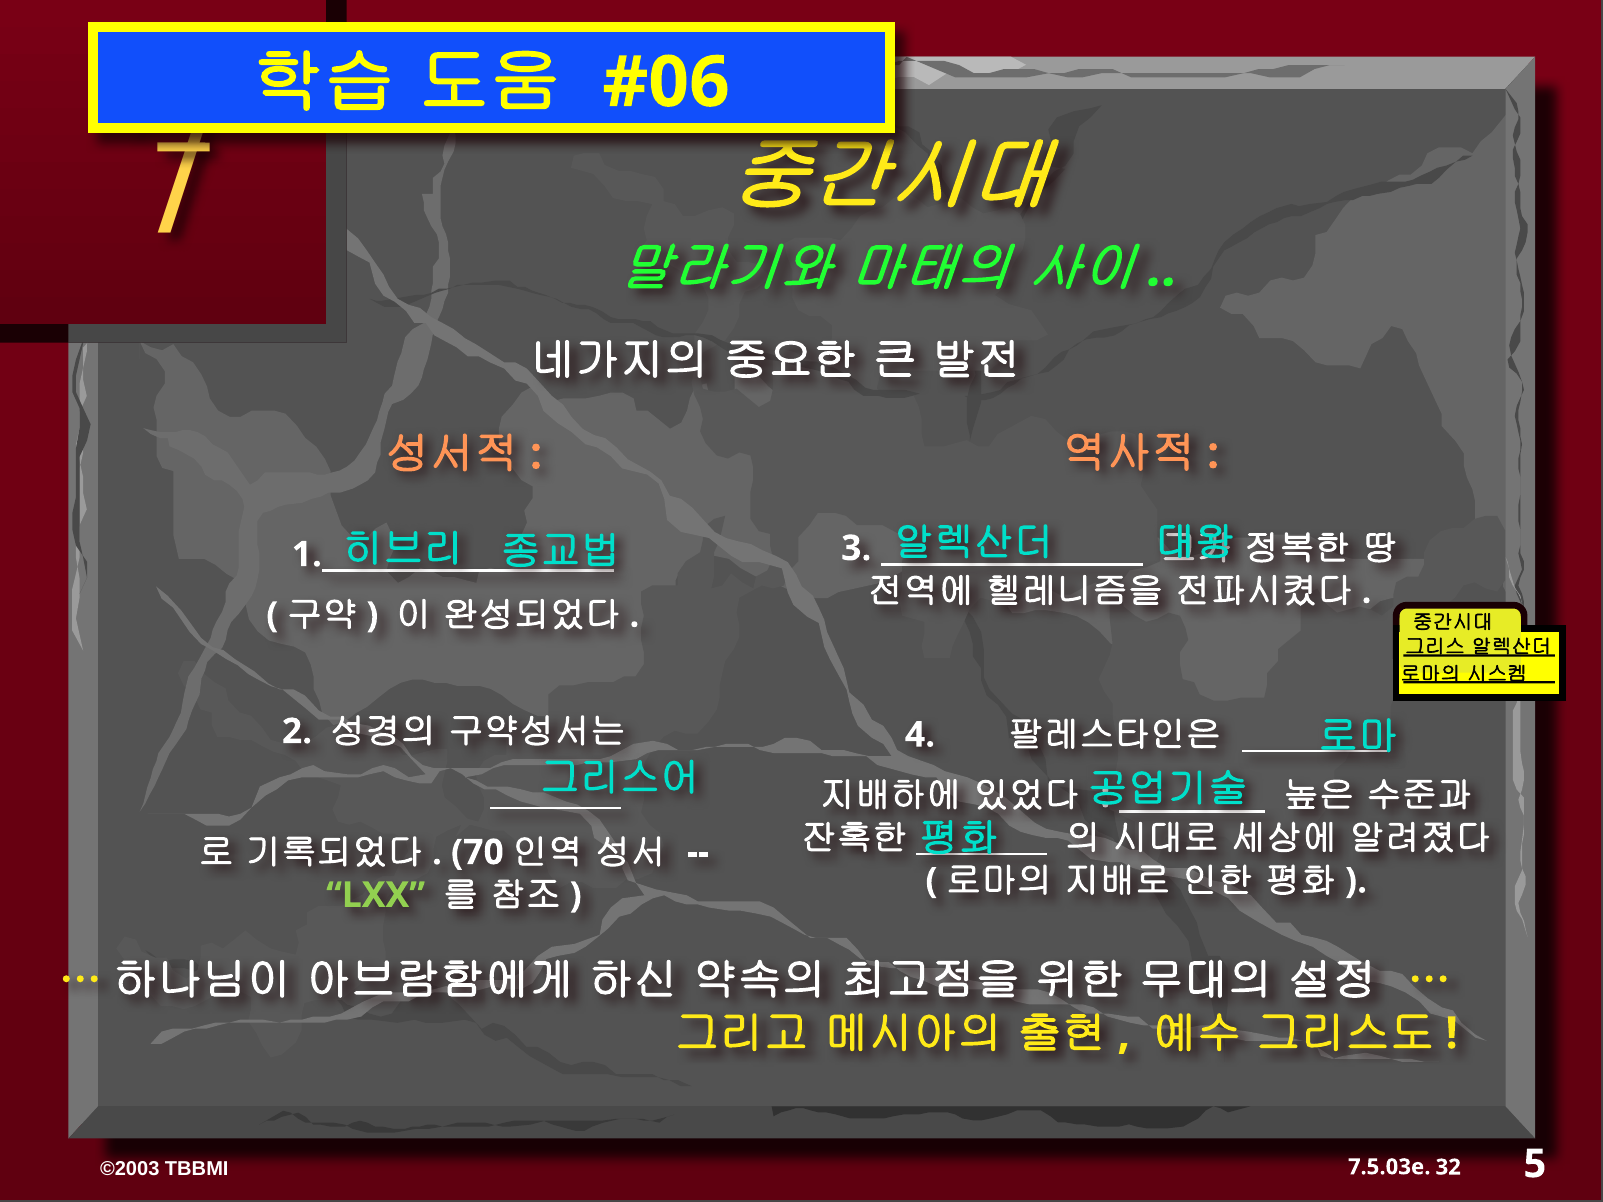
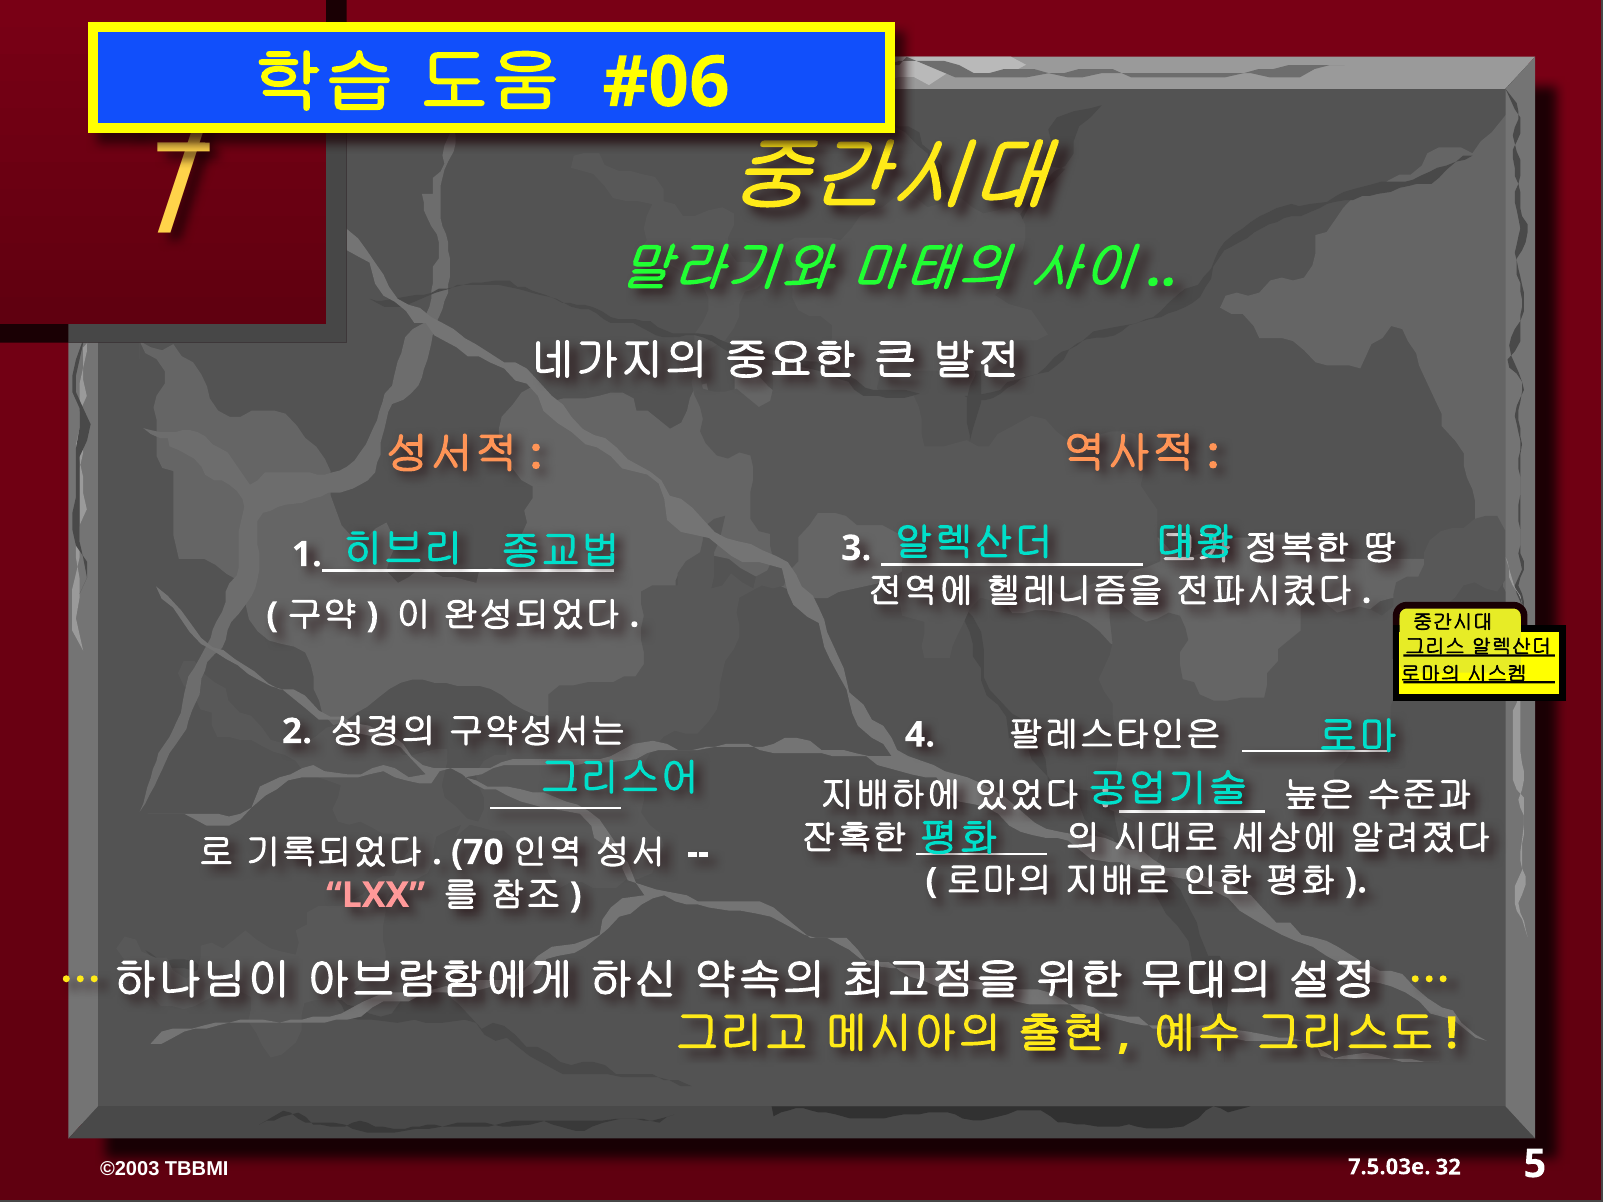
LXX colour: light green -> pink (376, 895)
